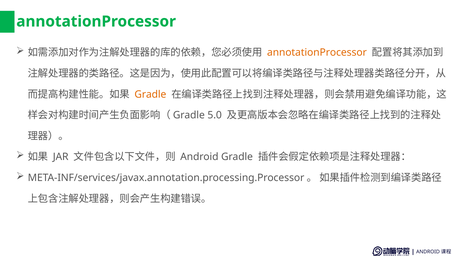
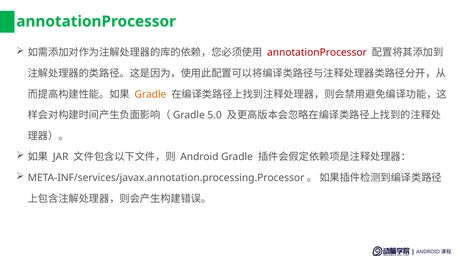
annotationProcessor colour: orange -> red (317, 52)
